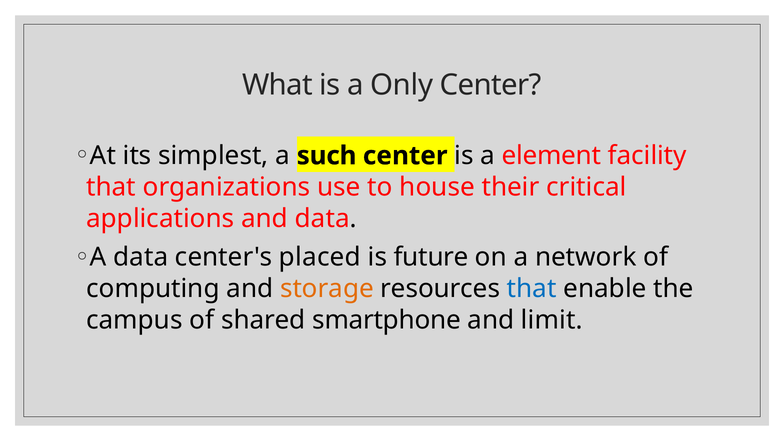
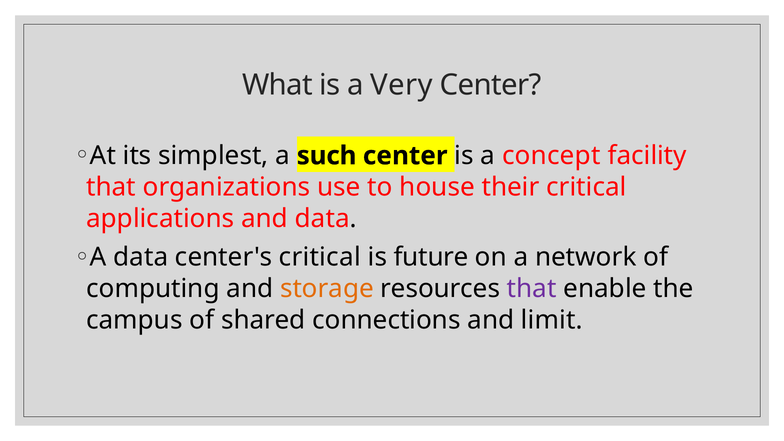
Only: Only -> Very (401, 85)
element: element -> concept (551, 156)
center's placed: placed -> critical (320, 257)
that colour: blue -> purple (532, 289)
smartphone: smartphone -> connections (386, 320)
